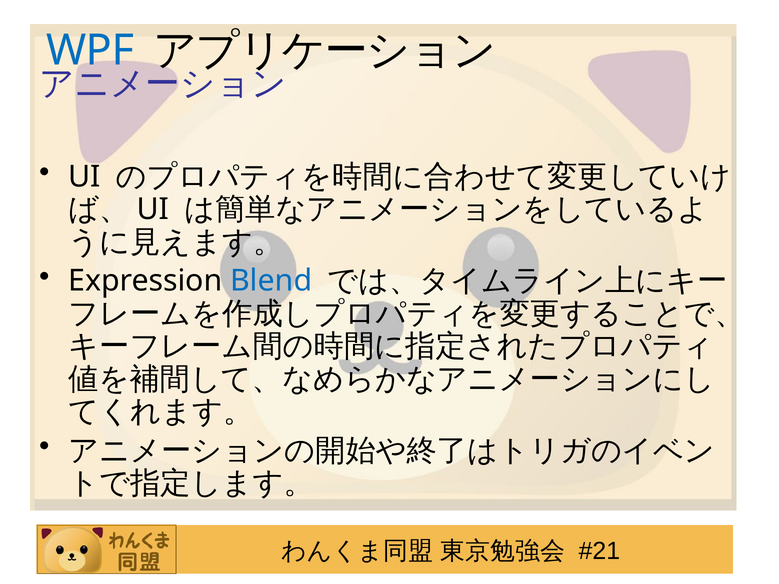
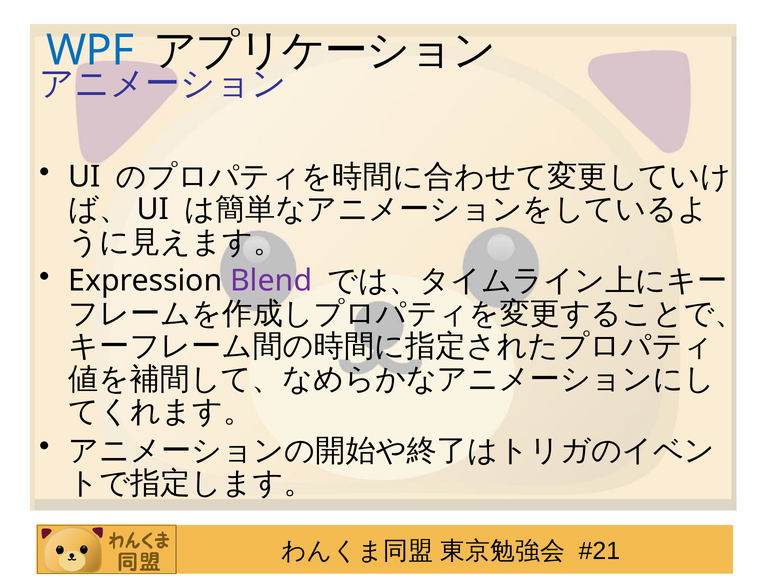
Blend colour: blue -> purple (271, 281)
